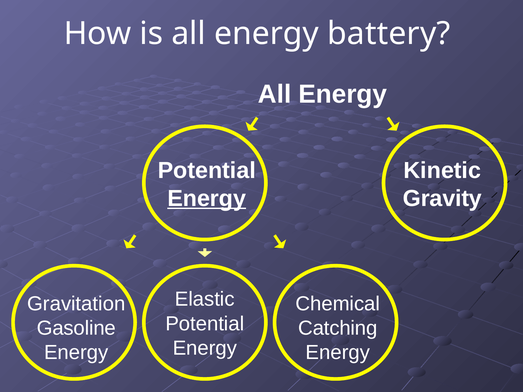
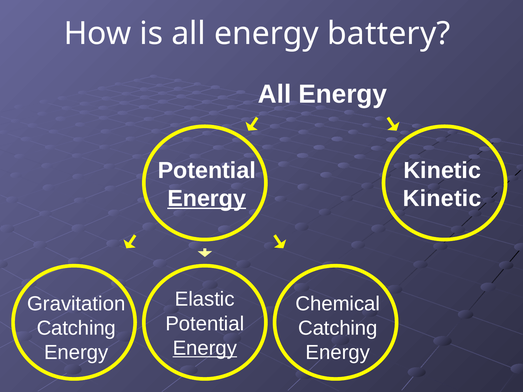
Gravity: Gravity -> Kinetic (442, 199)
Gasoline: Gasoline -> Catching (76, 328)
Energy underline: none -> present (205, 348)
